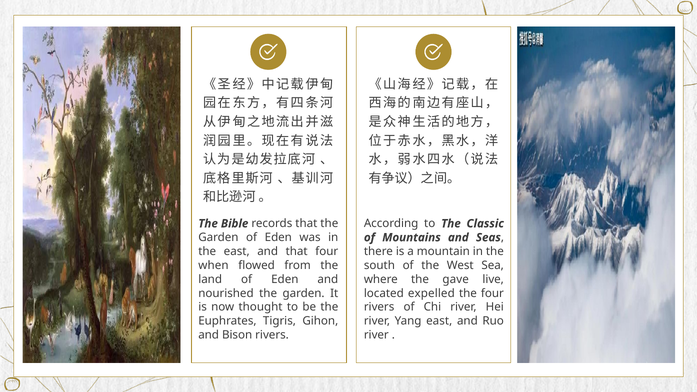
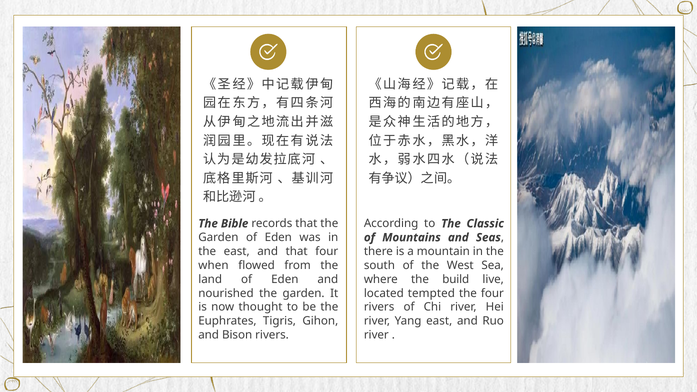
gave: gave -> build (456, 279)
expelled: expelled -> tempted (431, 293)
